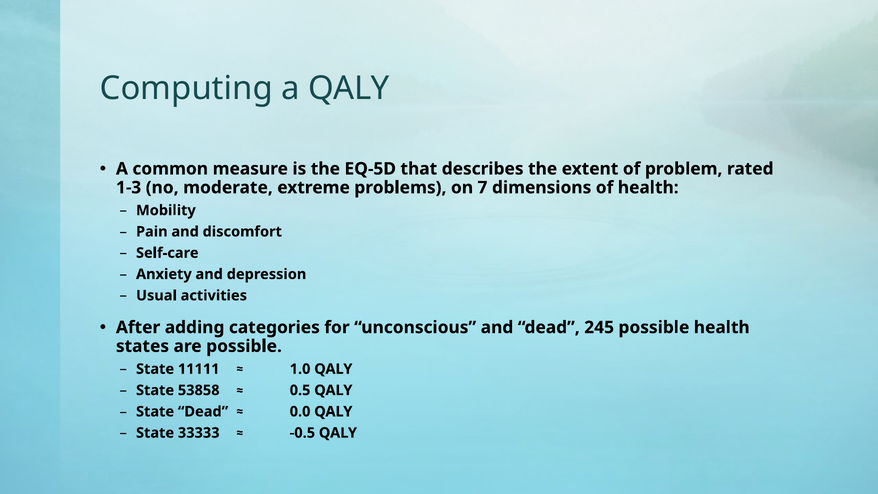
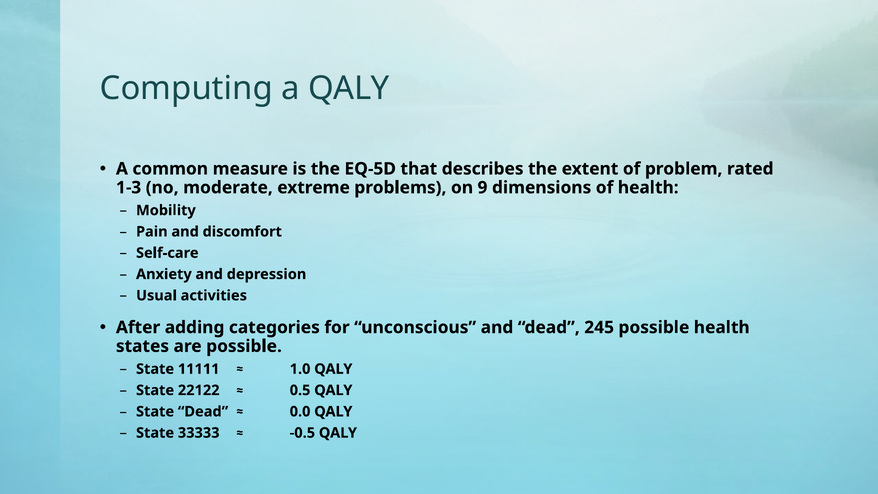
7: 7 -> 9 (482, 188)
53858: 53858 -> 22122 (199, 390)
